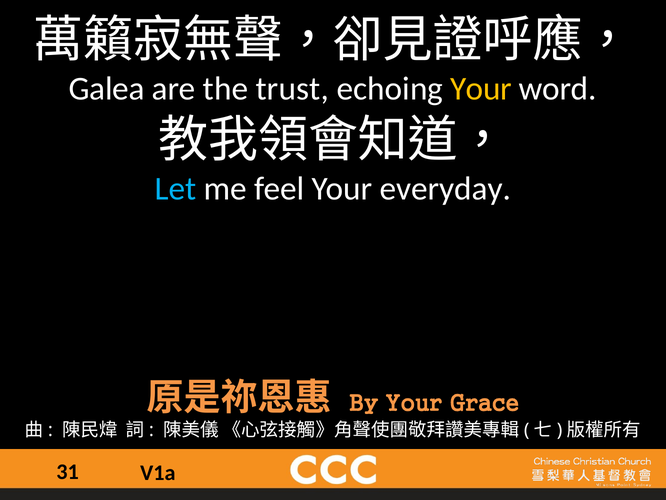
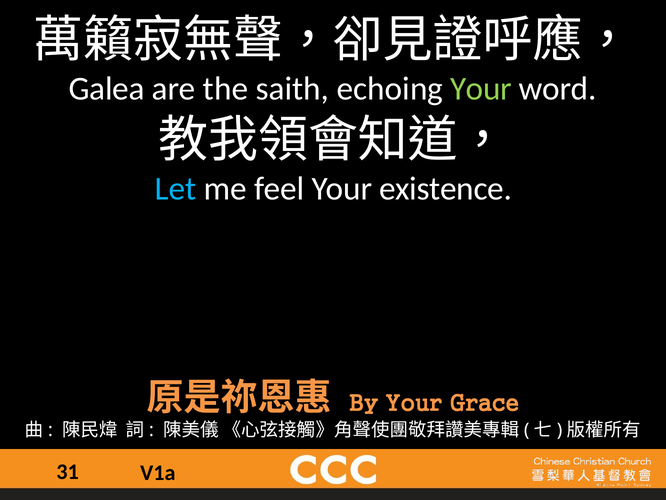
trust: trust -> saith (292, 89)
Your colour: yellow -> light green (481, 89)
everyday: everyday -> existence (446, 189)
